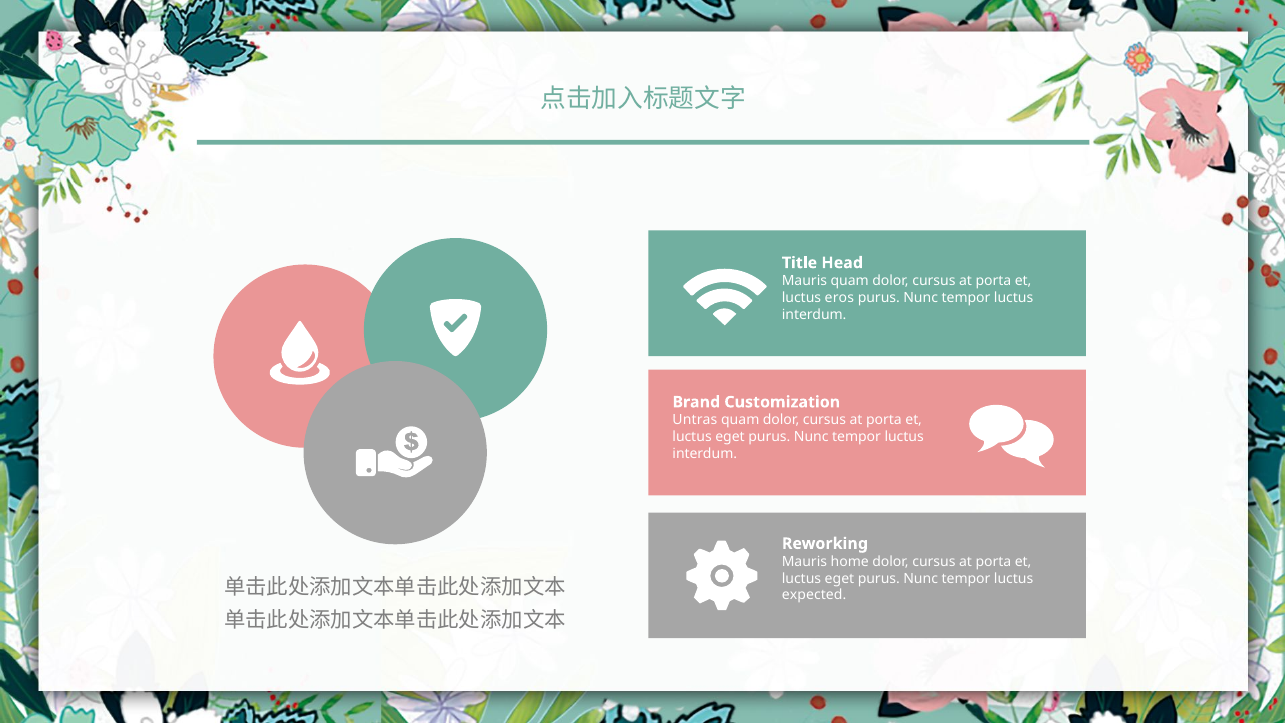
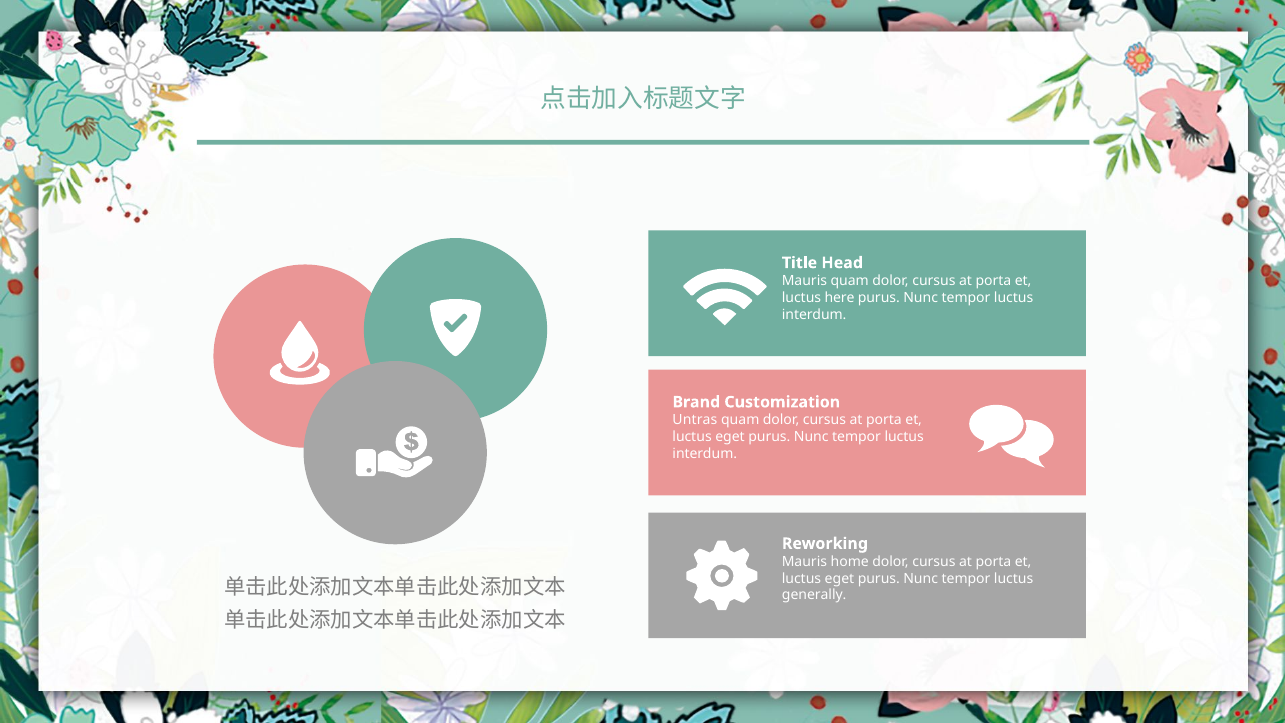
eros: eros -> here (840, 298)
expected: expected -> generally (814, 595)
